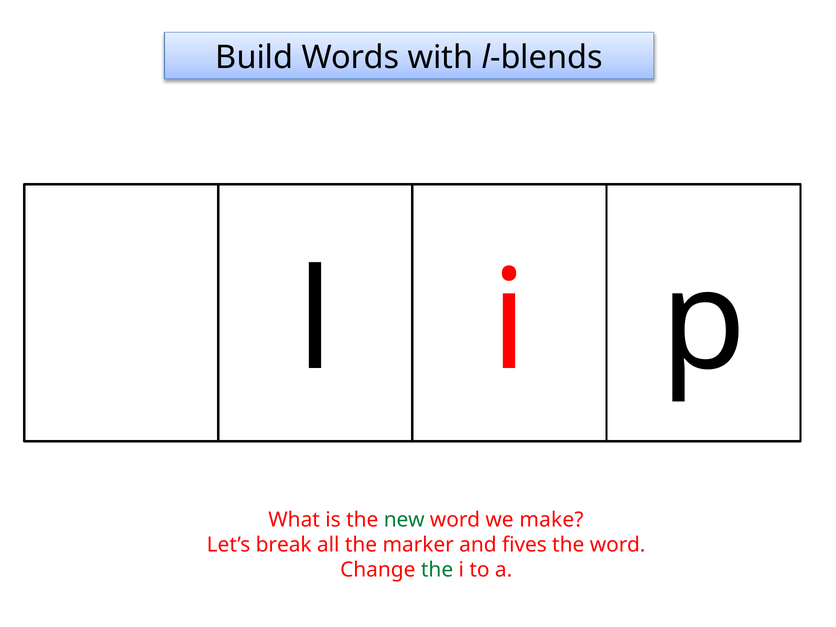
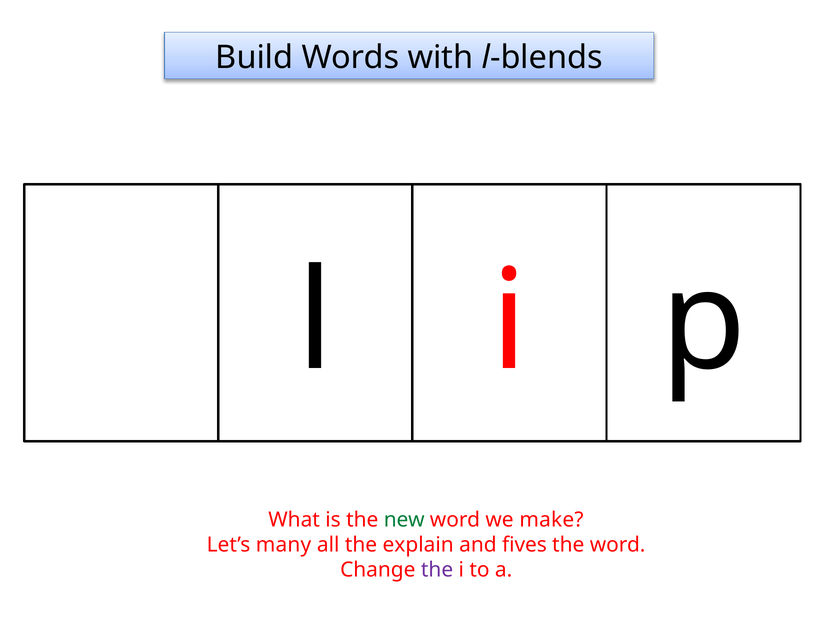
break: break -> many (284, 545)
marker: marker -> explain (418, 545)
the colour: green -> purple (437, 570)
